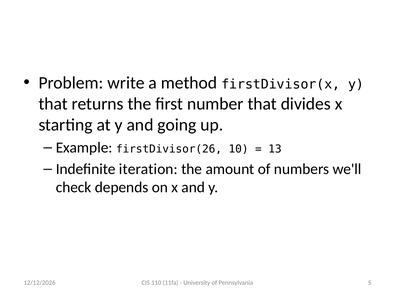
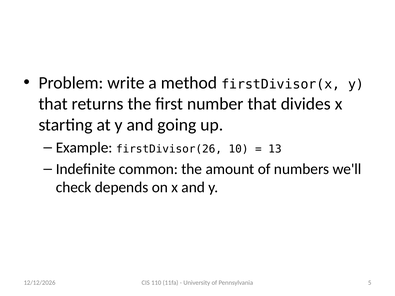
iteration: iteration -> common (148, 169)
